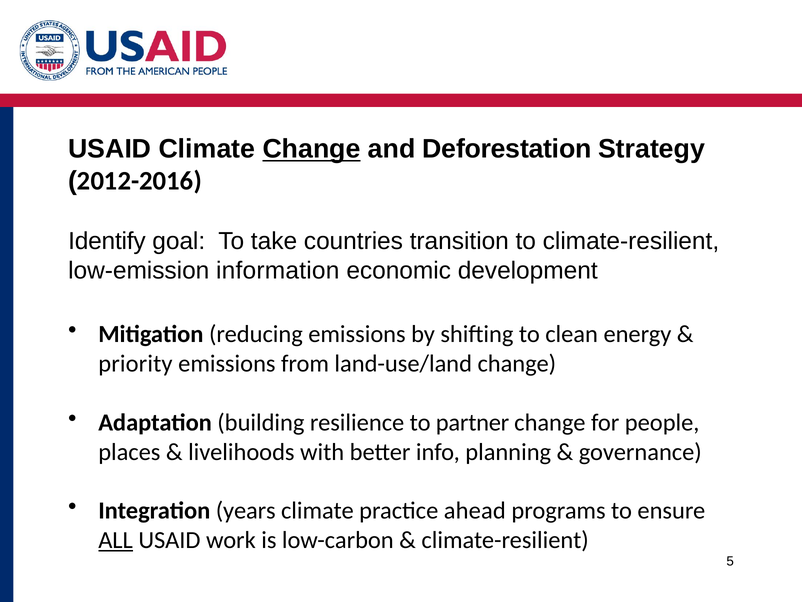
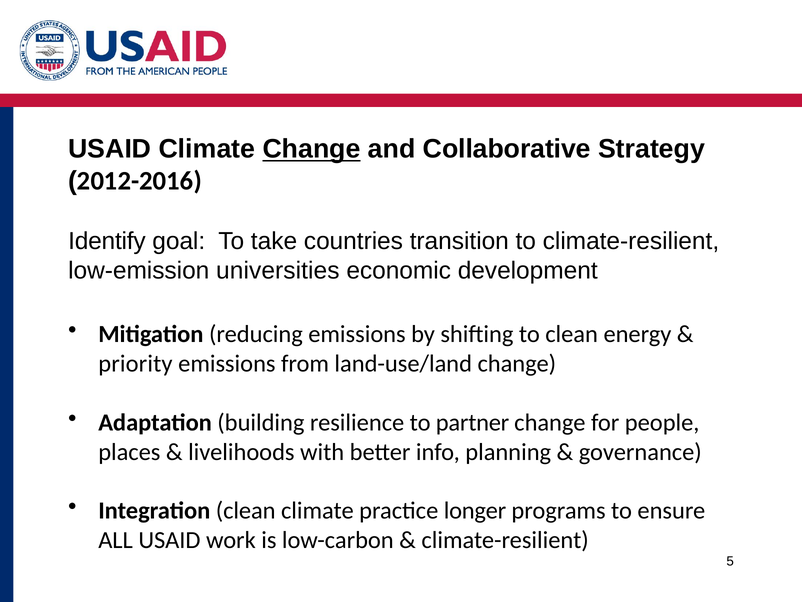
Deforestation: Deforestation -> Collaborative (507, 149)
information: information -> universities (278, 270)
Integration years: years -> clean (246, 510)
ahead: ahead -> longer (475, 510)
ALL underline: present -> none (116, 540)
